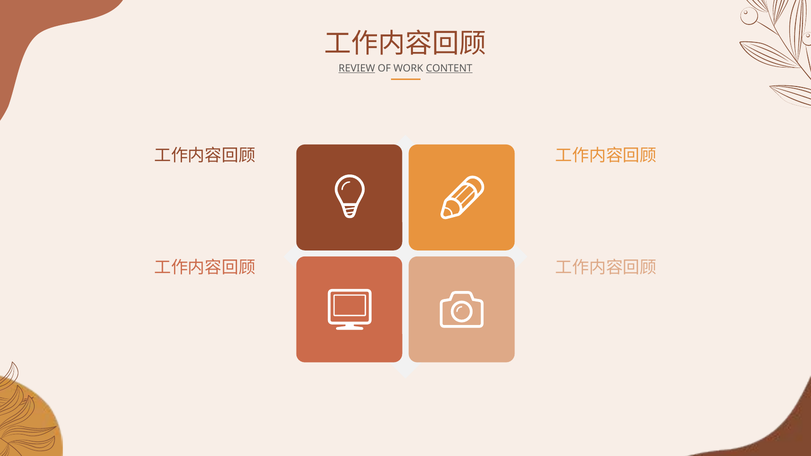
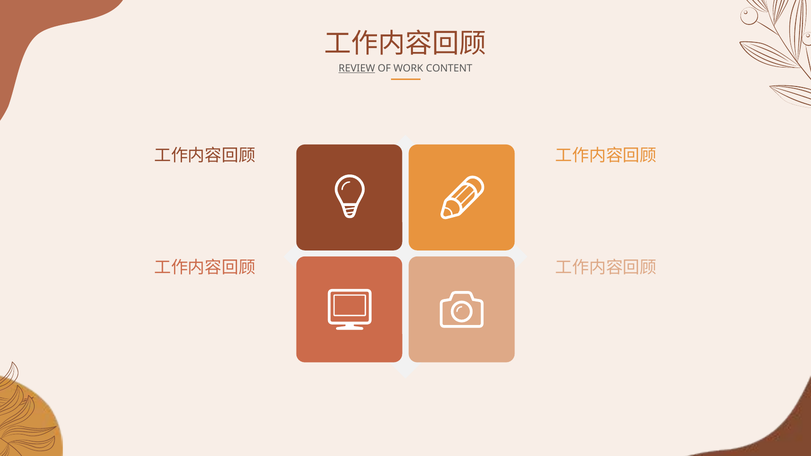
CONTENT underline: present -> none (449, 68)
